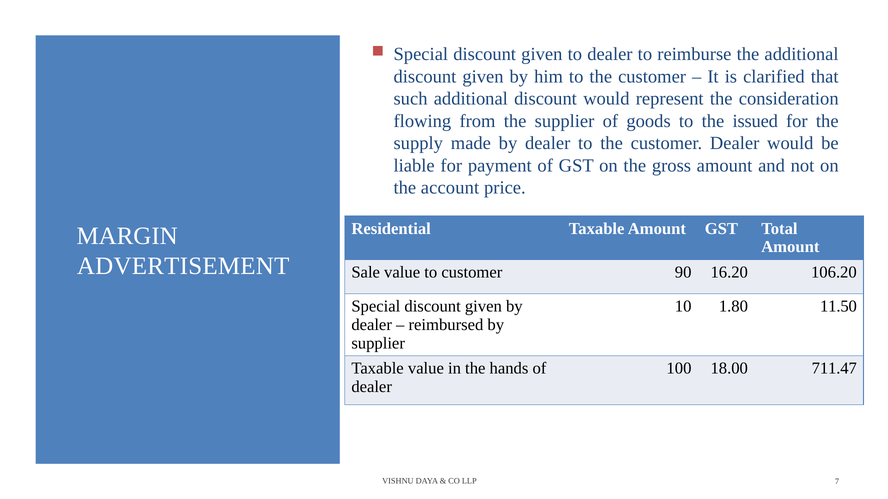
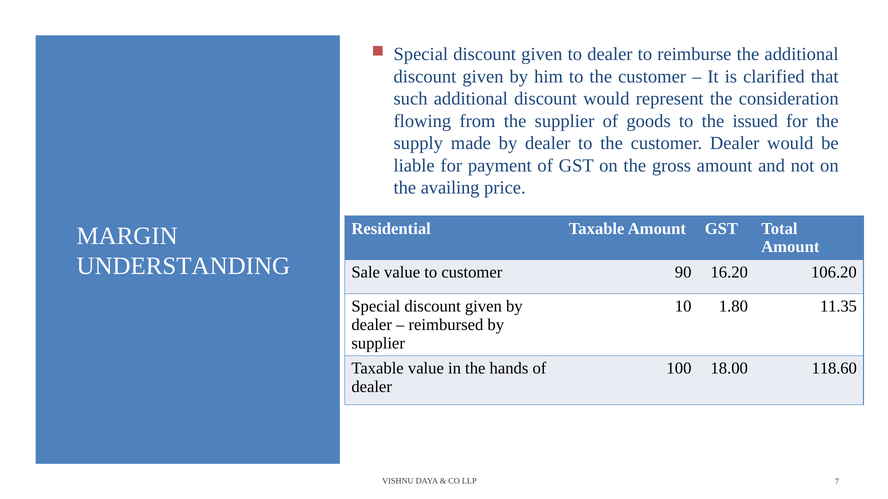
account: account -> availing (450, 188)
ADVERTISEMENT: ADVERTISEMENT -> UNDERSTANDING (183, 266)
11.50: 11.50 -> 11.35 (838, 307)
711.47: 711.47 -> 118.60 (834, 369)
